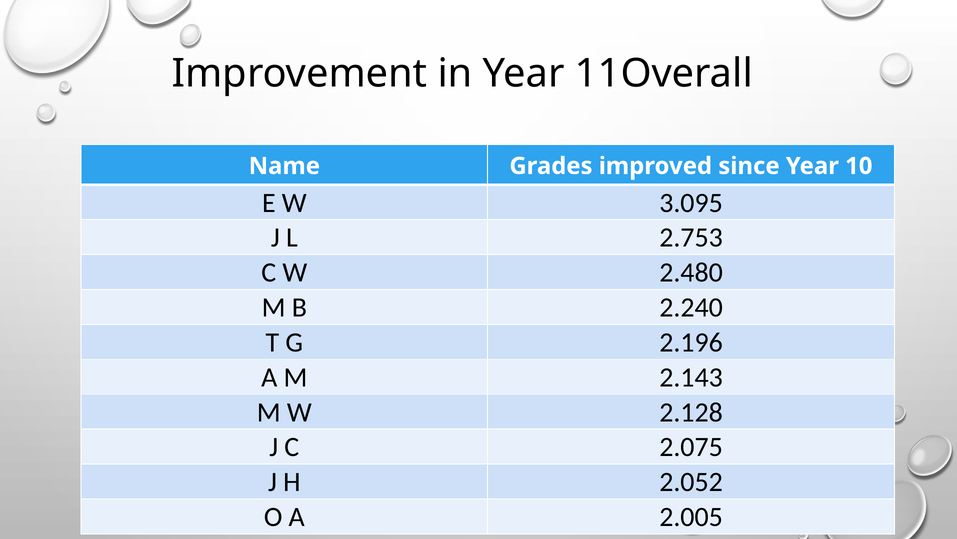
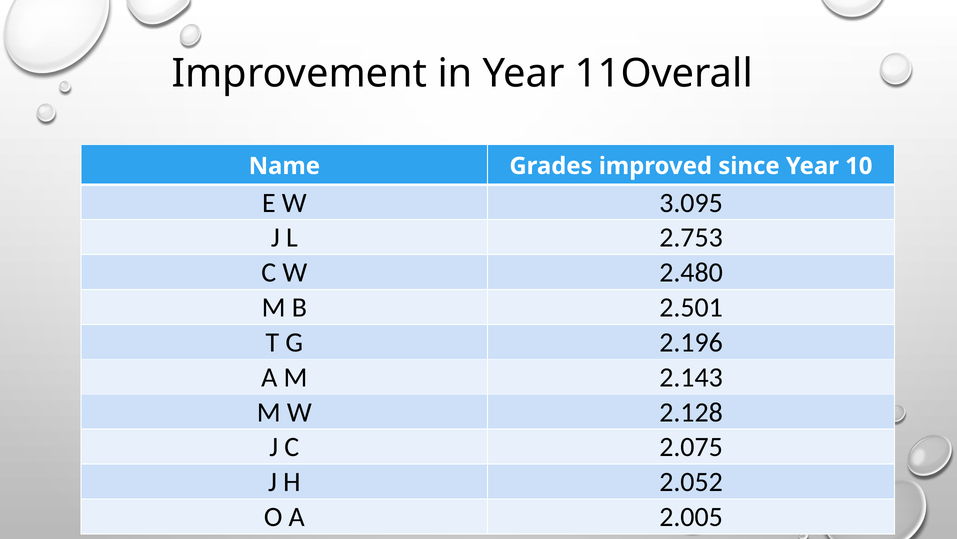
2.240: 2.240 -> 2.501 (691, 307)
